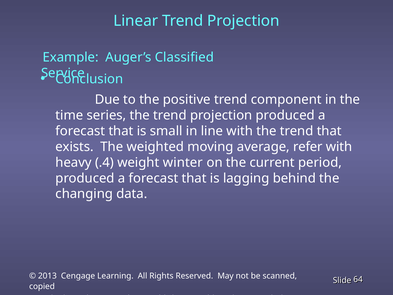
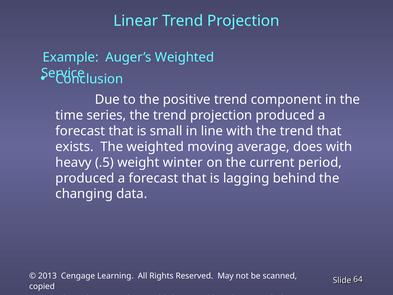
Auger’s Classified: Classified -> Weighted (184, 57)
refer: refer -> does (308, 147)
.4: .4 -> .5 (104, 162)
